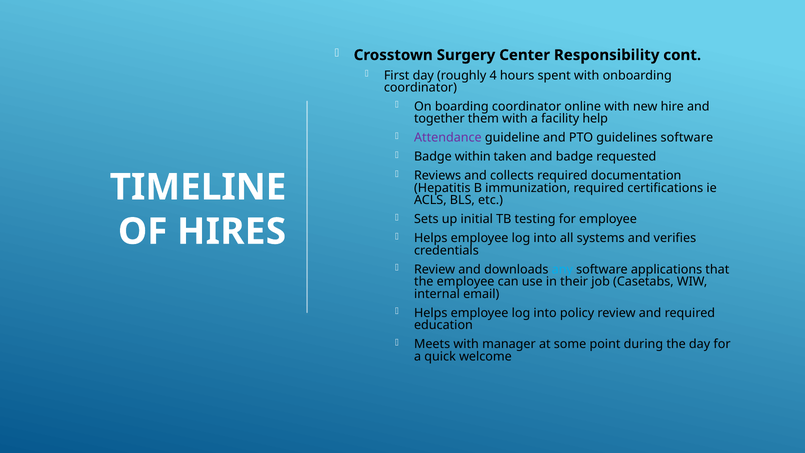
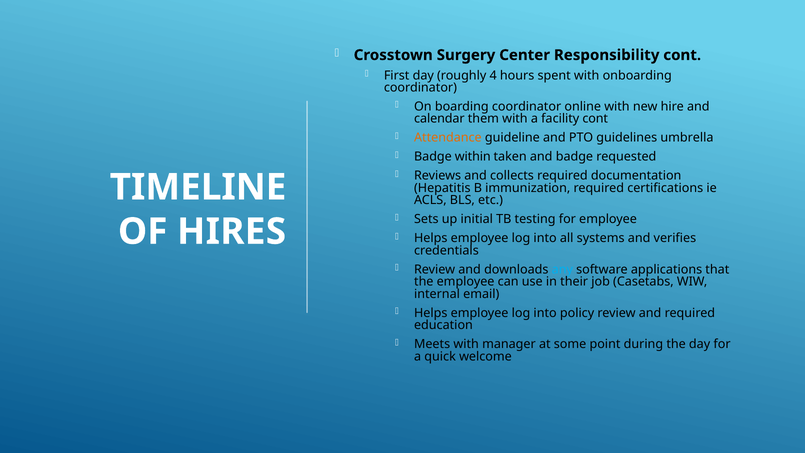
together: together -> calendar (439, 119)
facility help: help -> cont (595, 119)
Attendance colour: purple -> orange (448, 138)
guidelines software: software -> umbrella (687, 138)
